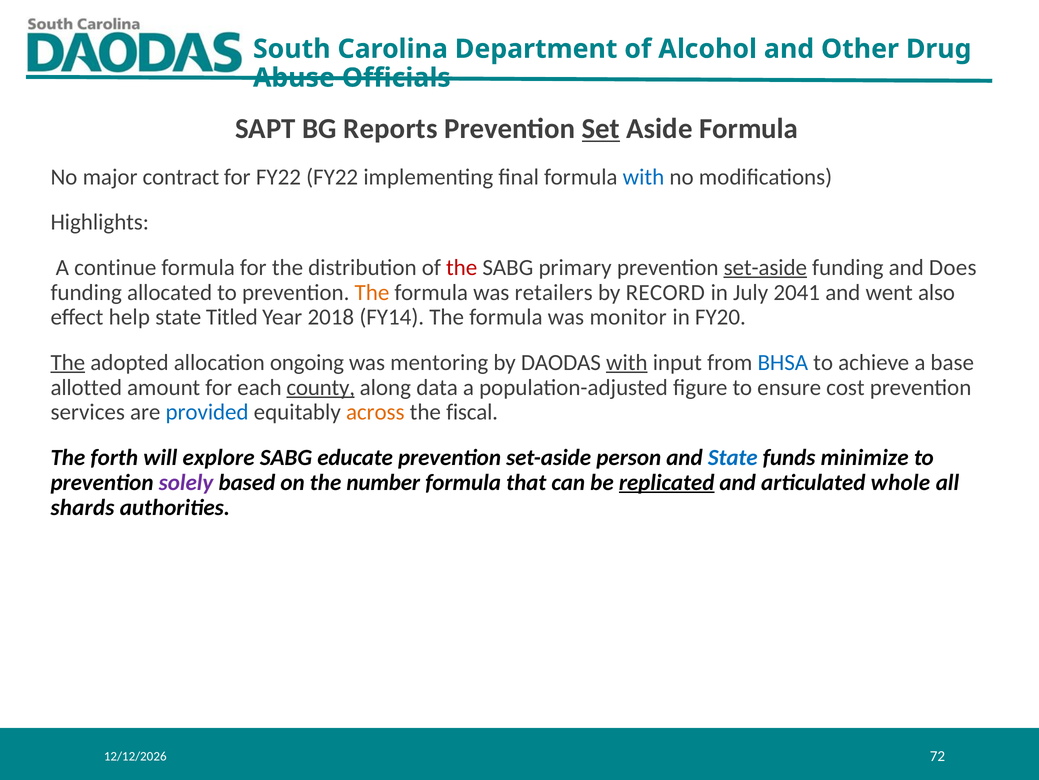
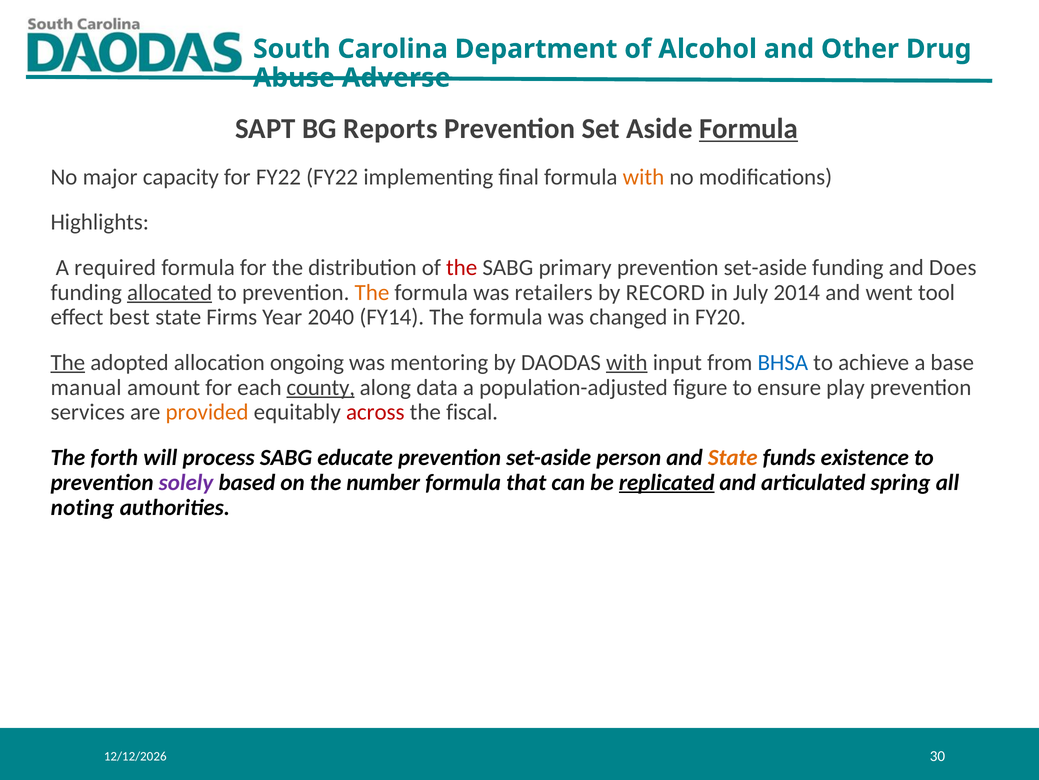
Officials: Officials -> Adverse (396, 78)
Set underline: present -> none (601, 129)
Formula underline: none -> present (749, 129)
contract: contract -> capacity (181, 177)
with colour: blue -> orange (643, 177)
continue: continue -> required (115, 267)
set-aside underline: present -> none (765, 267)
allocated underline: none -> present (170, 292)
2041: 2041 -> 2014 (797, 292)
also: also -> tool (936, 292)
help: help -> best (129, 317)
Titled: Titled -> Firms (232, 317)
2018: 2018 -> 2040 (331, 317)
monitor: monitor -> changed (628, 317)
allotted: allotted -> manual (86, 387)
cost: cost -> play (845, 387)
provided colour: blue -> orange (207, 412)
across colour: orange -> red (375, 412)
explore: explore -> process (219, 457)
State colour: blue -> orange (733, 457)
minimize: minimize -> existence (865, 457)
whole: whole -> spring (901, 482)
shards: shards -> noting (82, 507)
72: 72 -> 30 (938, 756)
